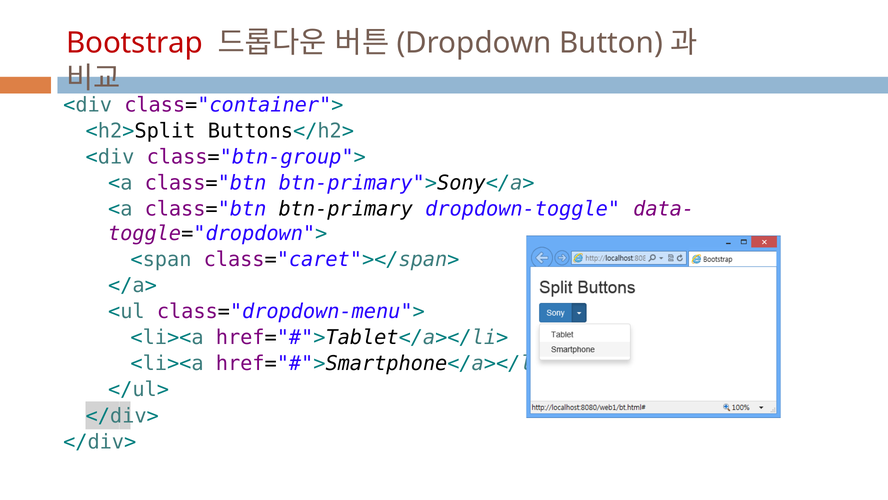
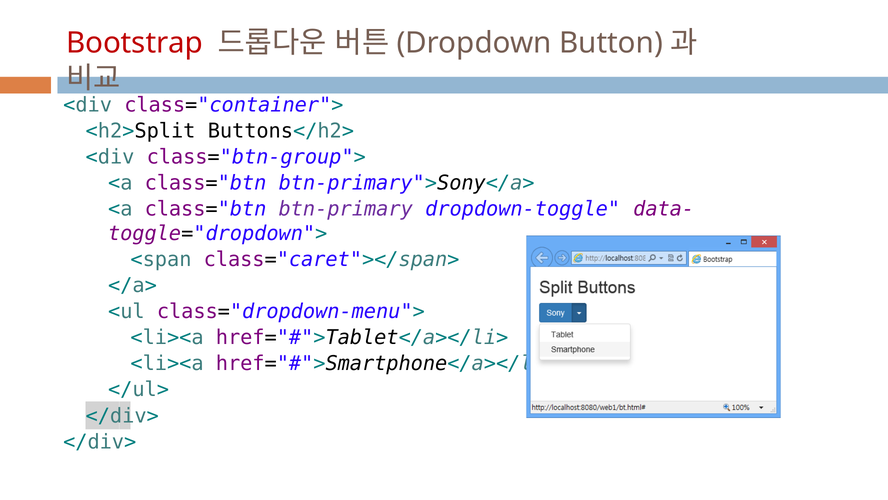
btn-primary colour: black -> purple (346, 209)
